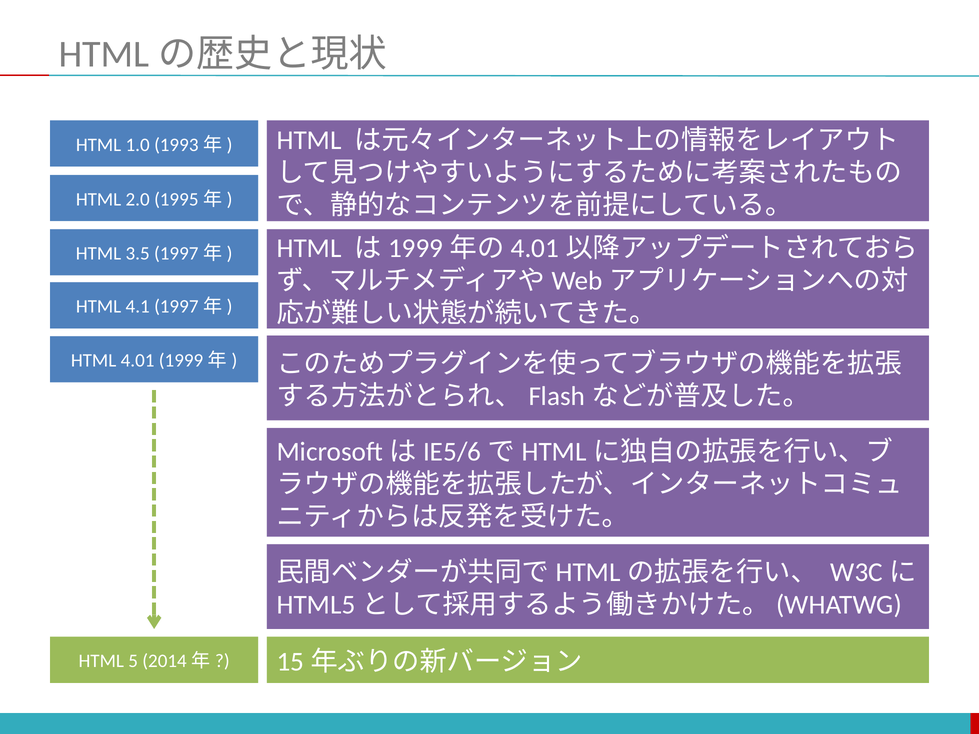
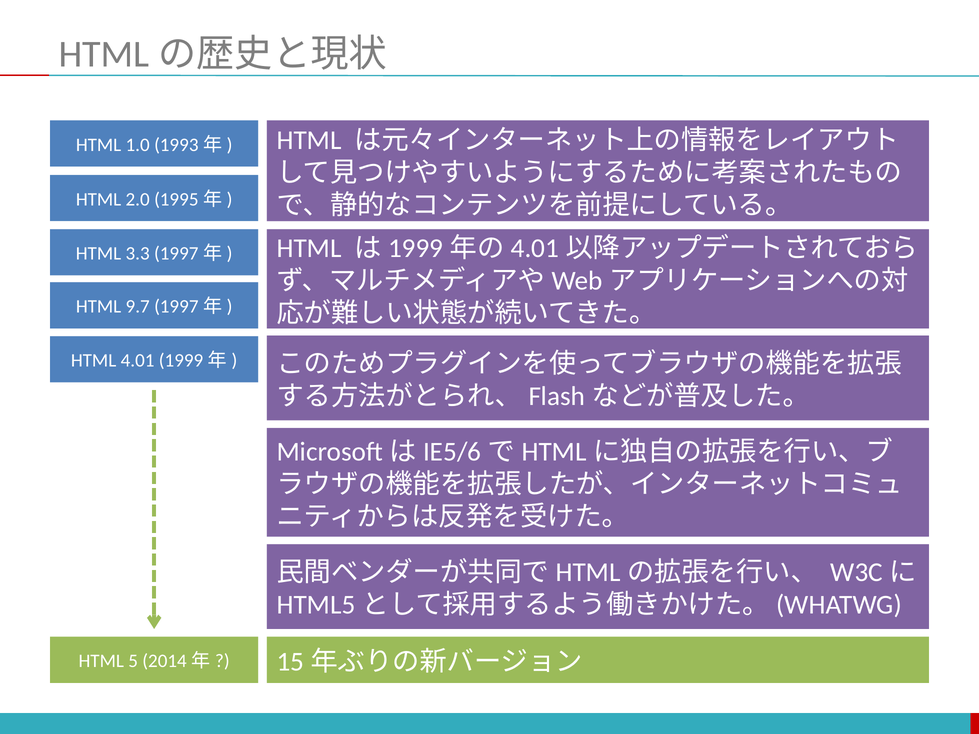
3.5: 3.5 -> 3.3 (138, 254)
4.1: 4.1 -> 9.7 (138, 307)
